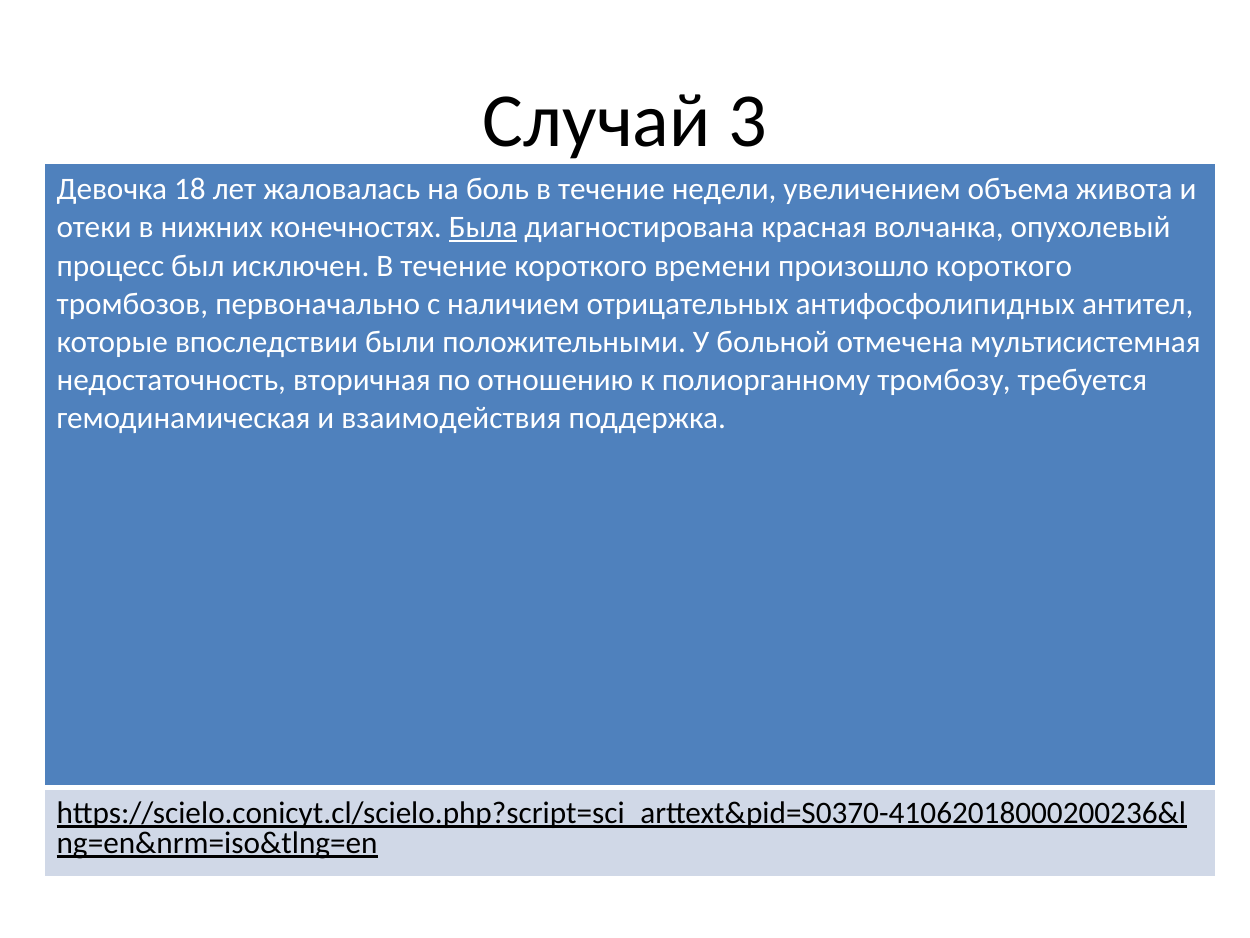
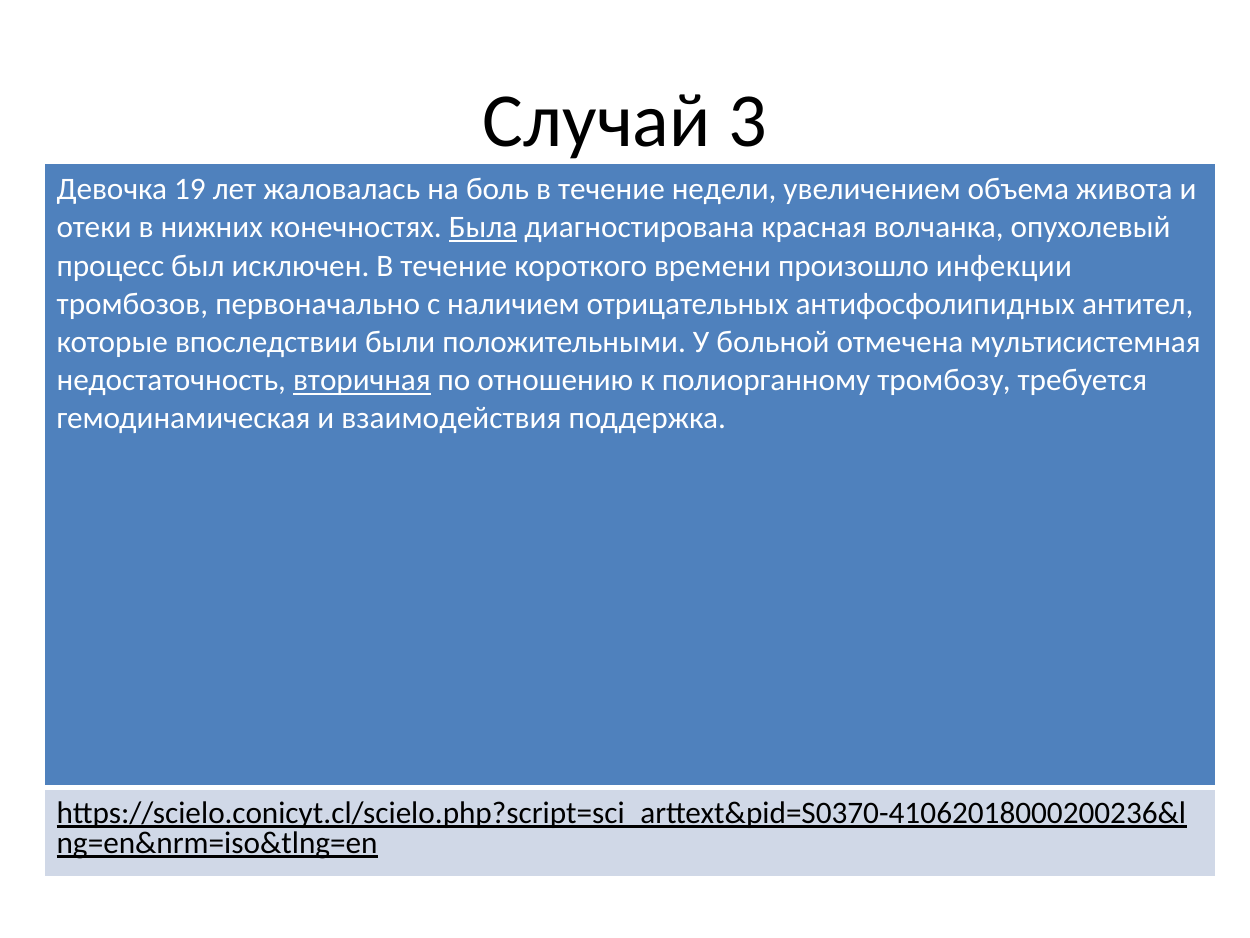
18: 18 -> 19 (190, 189)
произошло короткого: короткого -> инфекции (1004, 266)
вторичная underline: none -> present (362, 380)
